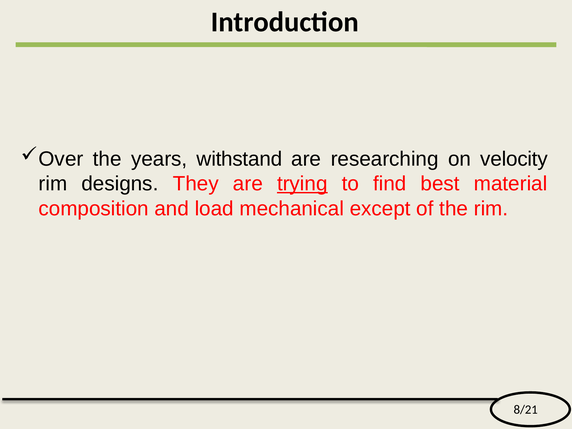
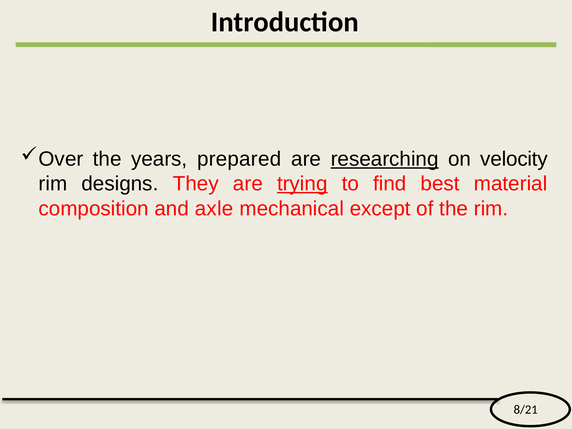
withstand: withstand -> prepared (239, 159)
researching underline: none -> present (385, 159)
load: load -> axle (214, 209)
